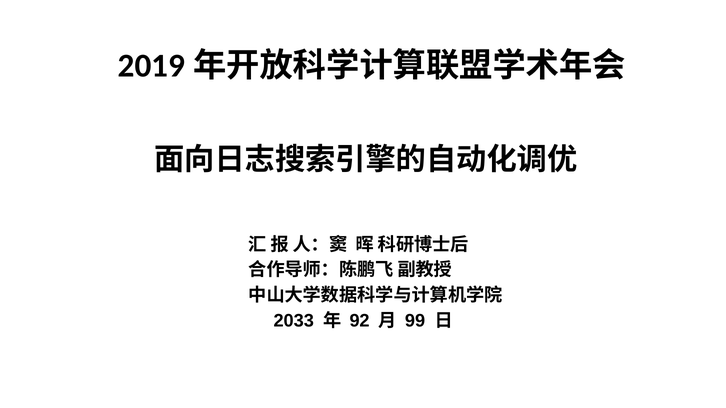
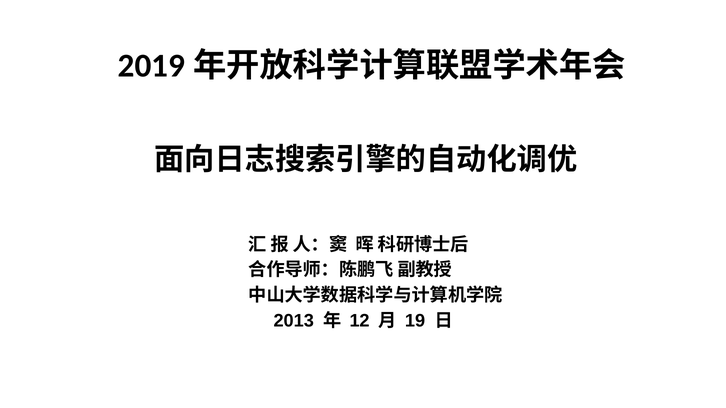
2033: 2033 -> 2013 (294, 321)
92: 92 -> 12 (360, 321)
99: 99 -> 19 (415, 321)
